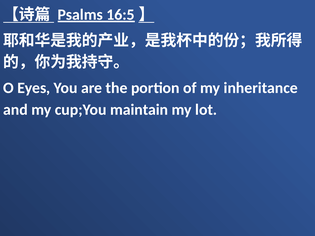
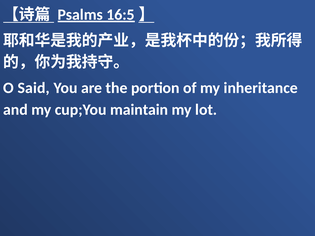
Eyes: Eyes -> Said (34, 88)
